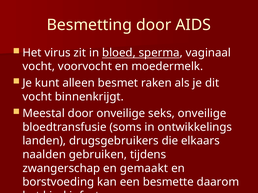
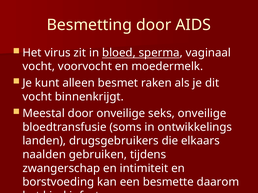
gemaakt: gemaakt -> intimiteit (144, 169)
